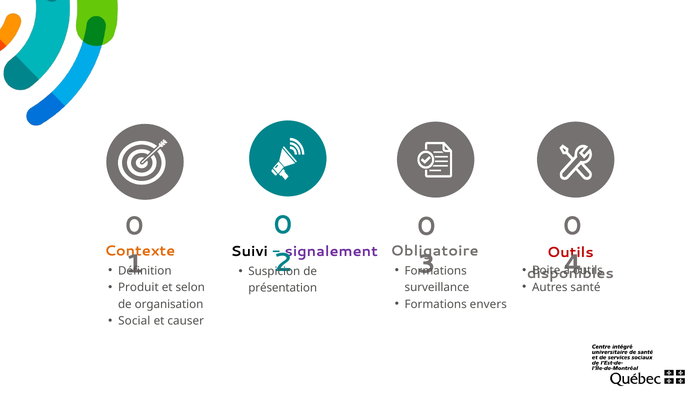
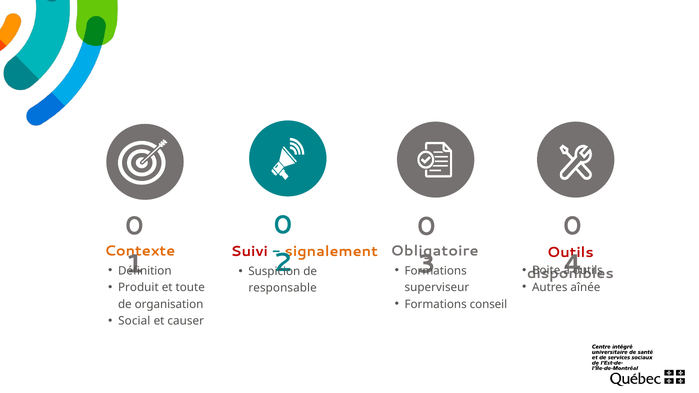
Suivi colour: black -> red (249, 251)
signalement colour: purple -> orange (331, 251)
santé: santé -> aînée (585, 287)
selon: selon -> toute (190, 288)
surveillance: surveillance -> superviseur (437, 288)
présentation: présentation -> responsable (283, 288)
envers: envers -> conseil (488, 304)
